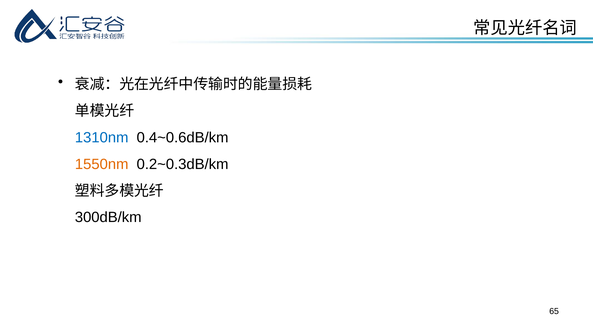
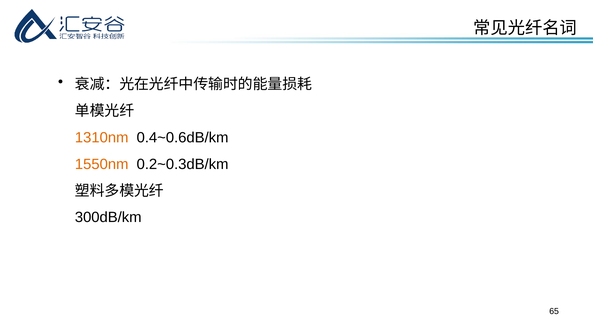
1310nm colour: blue -> orange (102, 138)
